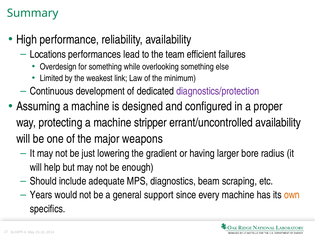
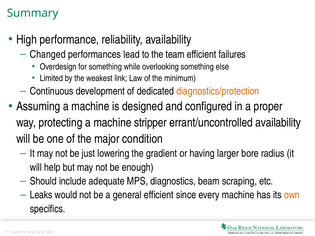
Locations: Locations -> Changed (48, 54)
diagnostics/protection colour: purple -> orange (218, 91)
weapons: weapons -> condition (142, 139)
Years: Years -> Leaks (41, 195)
general support: support -> efficient (159, 195)
